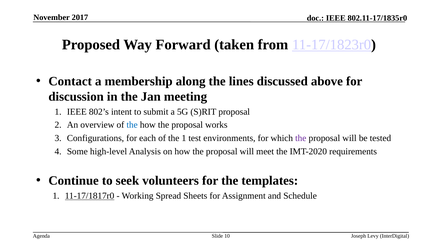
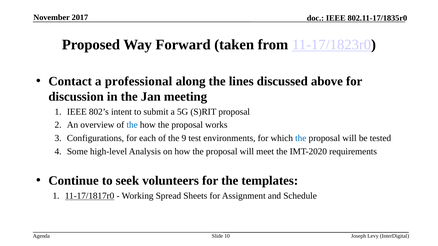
membership: membership -> professional (139, 81)
the 1: 1 -> 9 (184, 138)
the colour: purple -> blue (301, 138)
